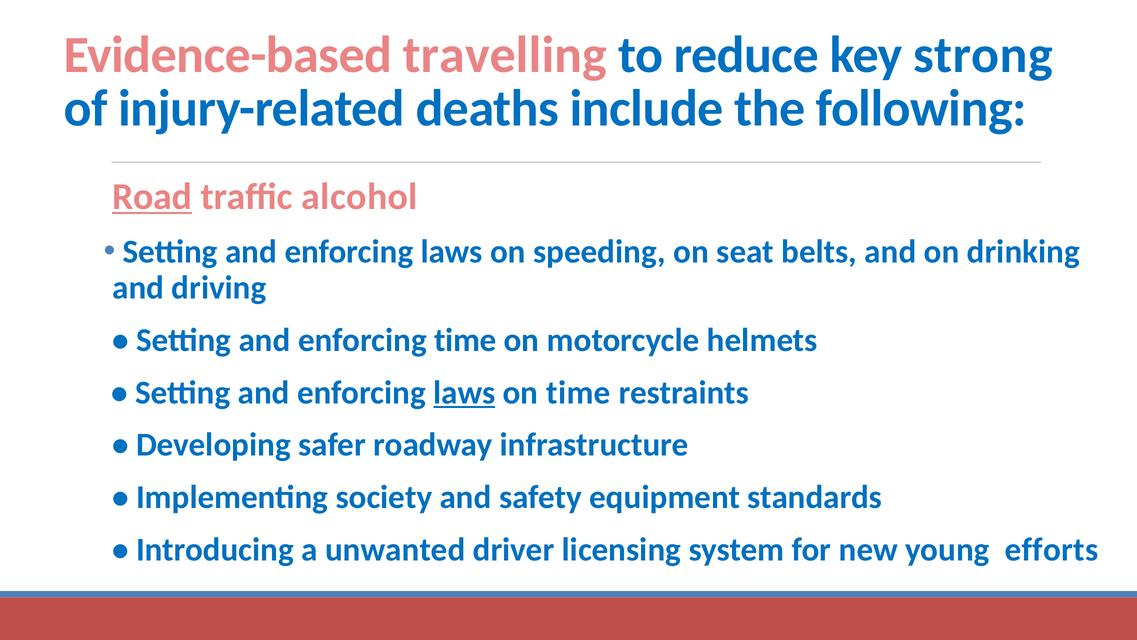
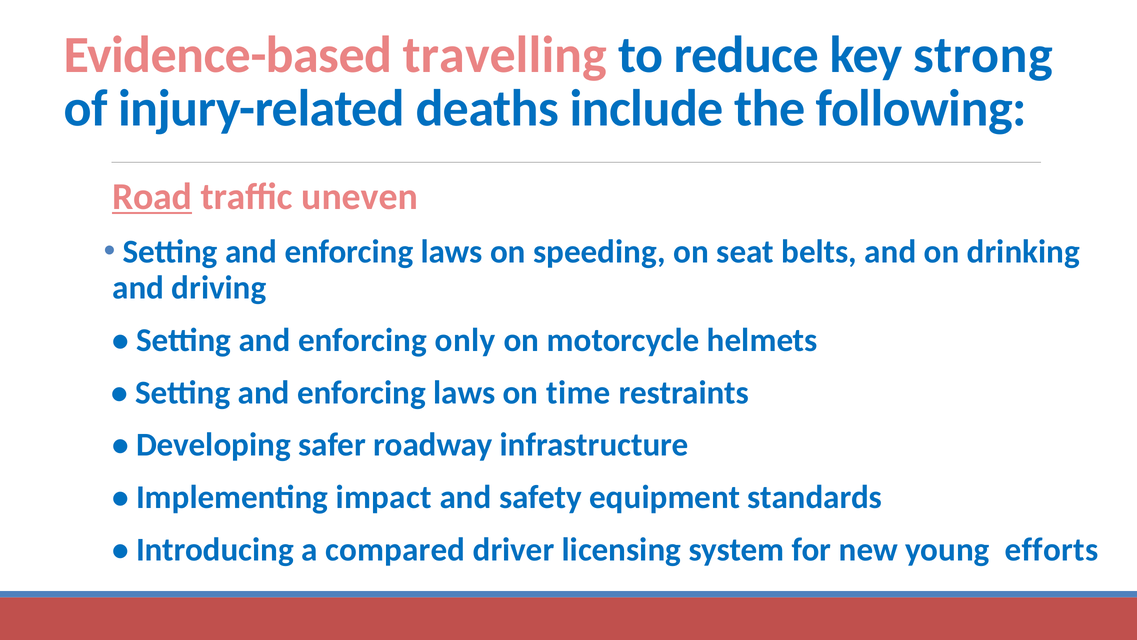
alcohol: alcohol -> uneven (360, 197)
enforcing time: time -> only (465, 340)
laws underline: present -> none (464, 392)
society: society -> impact (384, 497)
unwanted: unwanted -> compared (395, 550)
